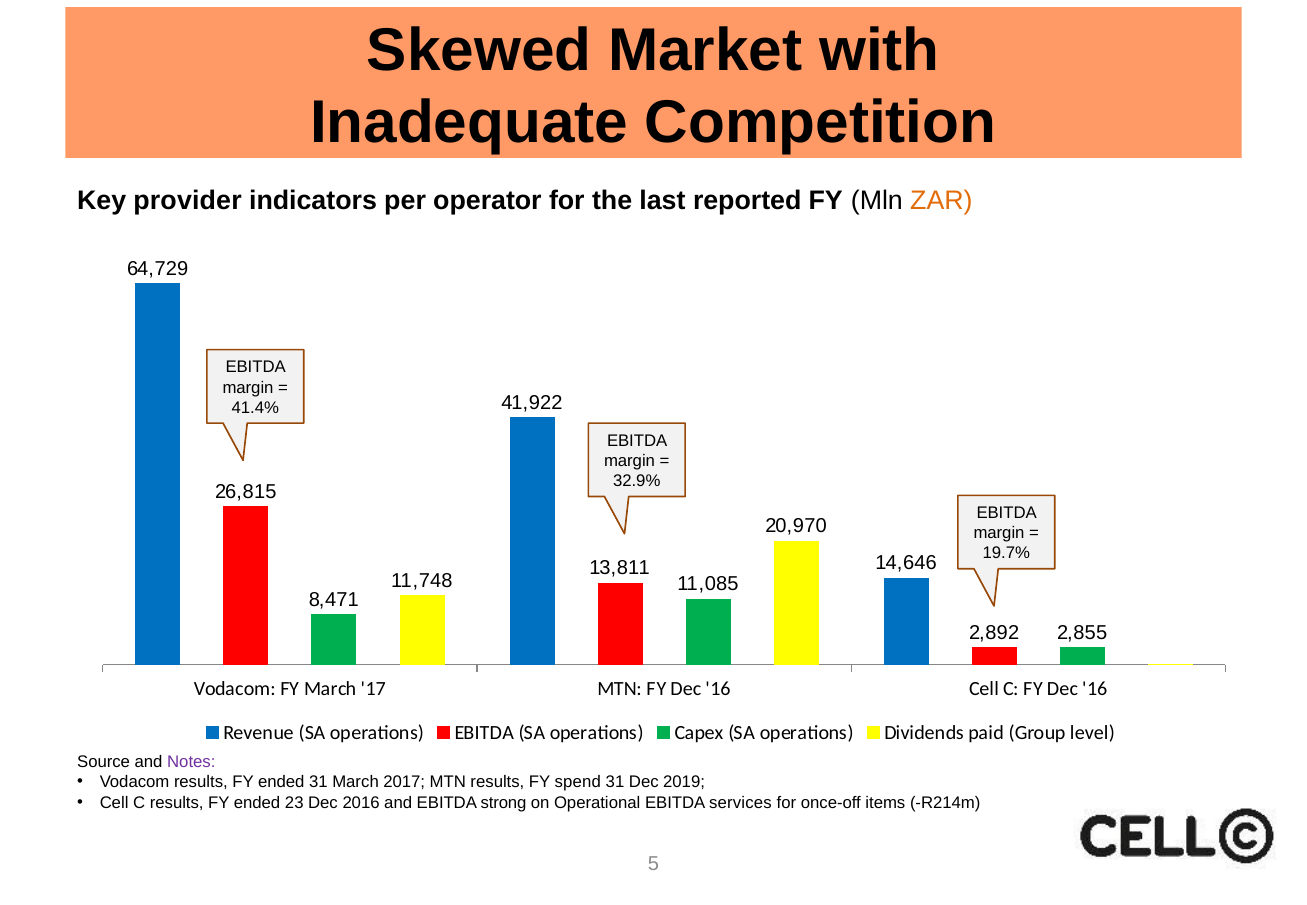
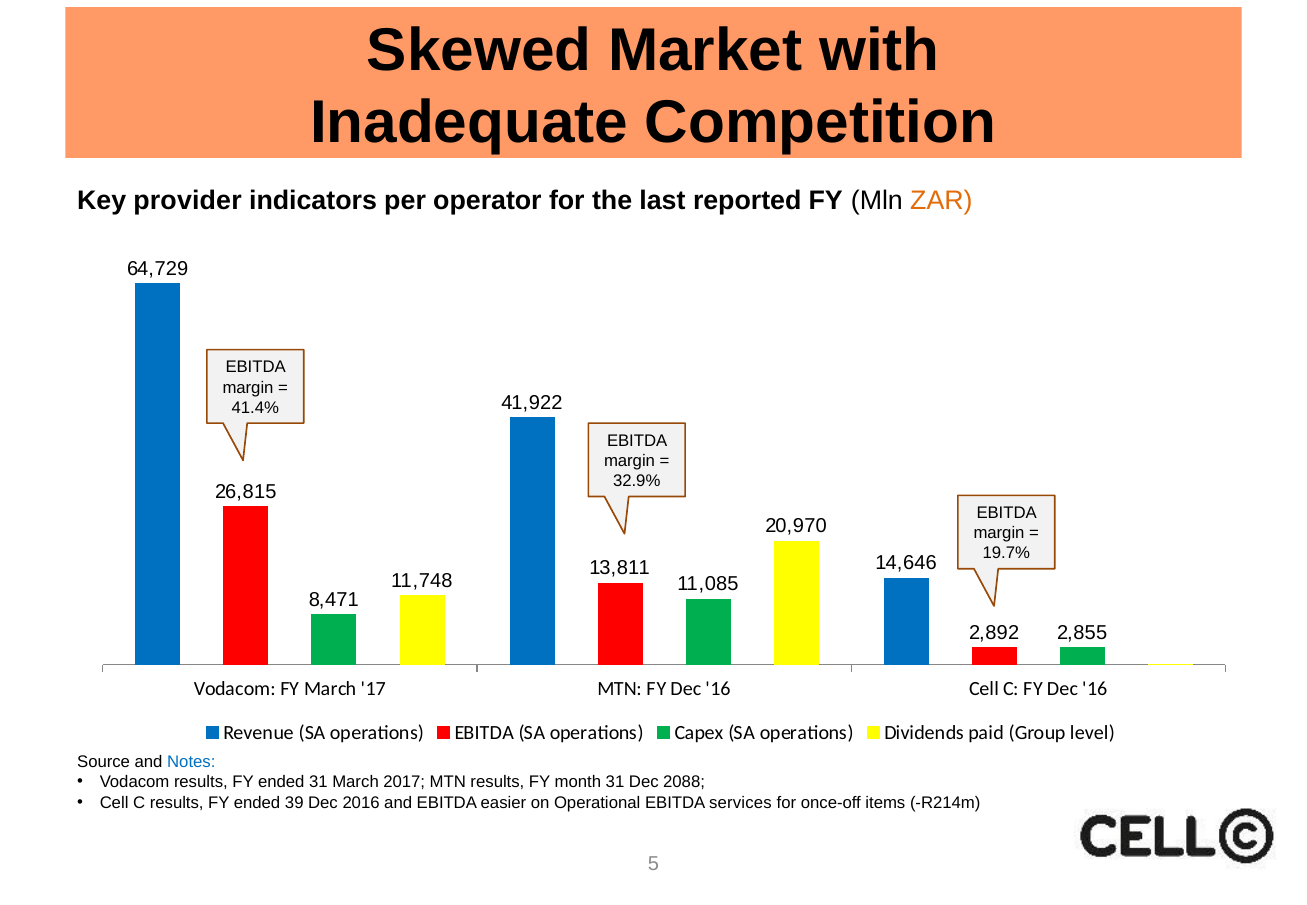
Notes colour: purple -> blue (191, 762)
spend: spend -> month (578, 782)
2019: 2019 -> 2088 (684, 782)
23: 23 -> 39 (294, 802)
strong: strong -> easier (503, 802)
